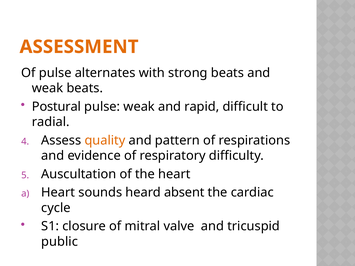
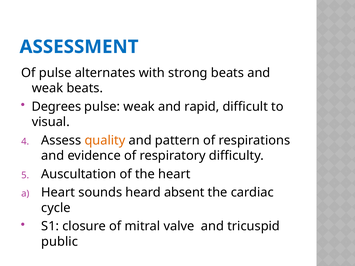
ASSESSMENT colour: orange -> blue (79, 47)
Postural: Postural -> Degrees (56, 107)
radial: radial -> visual (51, 122)
